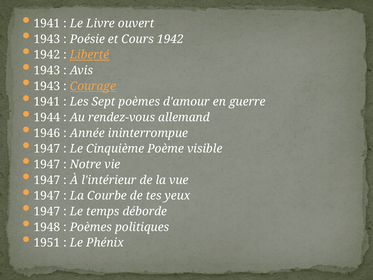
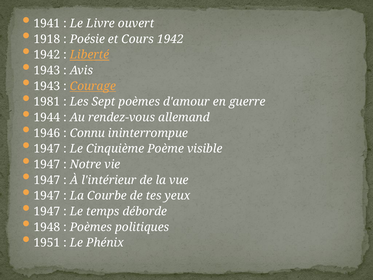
1943: 1943 -> 1918 (47, 39)
1941: 1941 -> 1981 (47, 102)
Année: Année -> Connu (87, 133)
